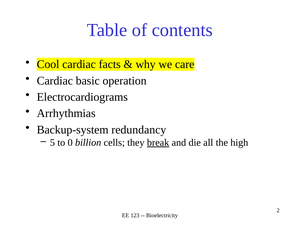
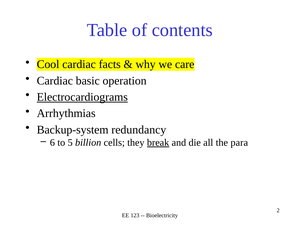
Electrocardiograms underline: none -> present (82, 97)
5: 5 -> 6 (52, 143)
0: 0 -> 5 (70, 143)
high: high -> para (239, 143)
